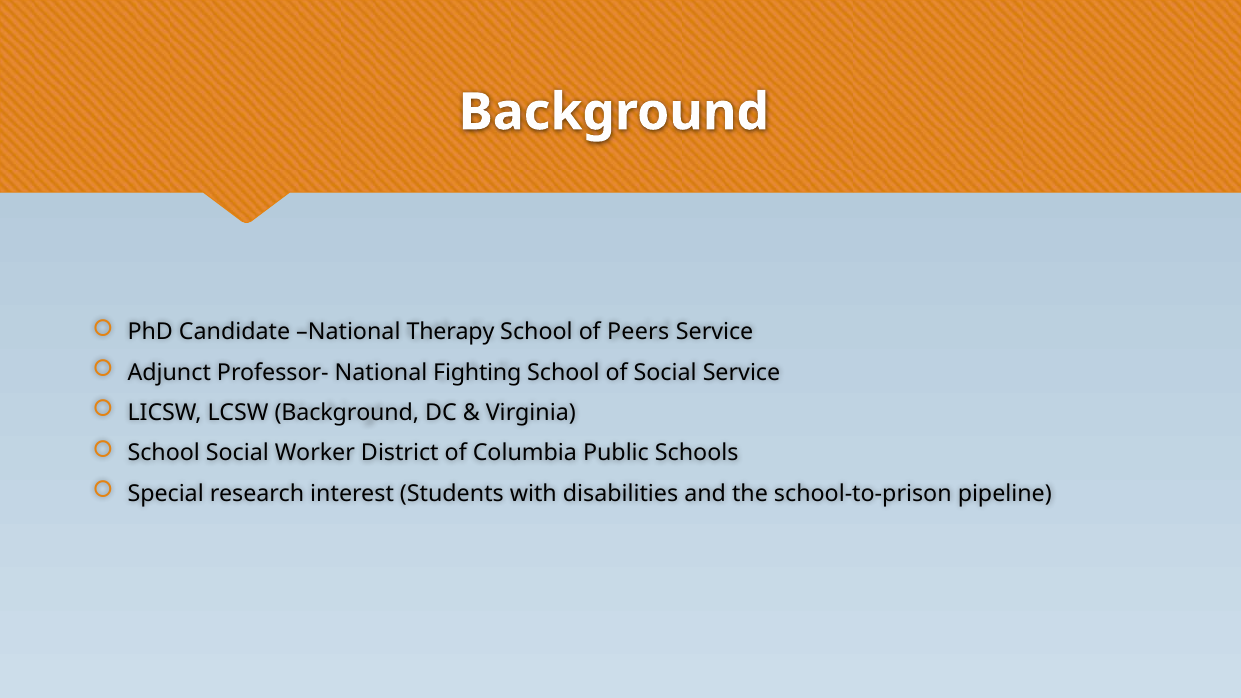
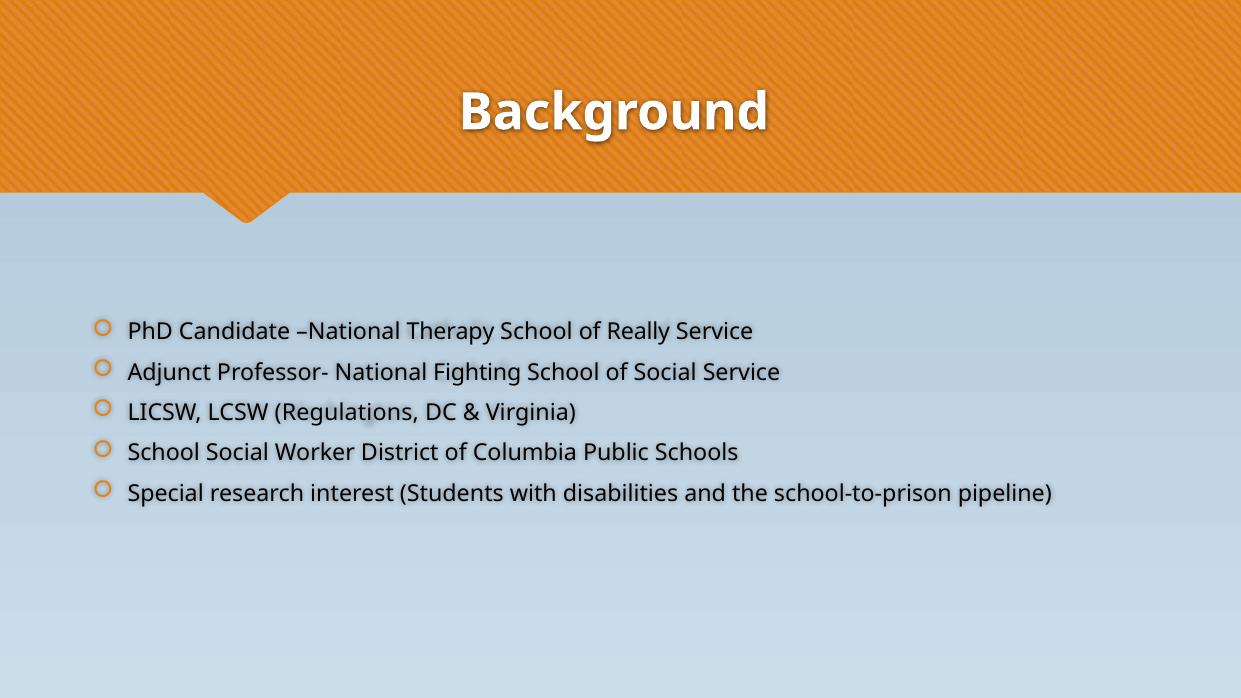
Peers: Peers -> Really (638, 332)
LCSW Background: Background -> Regulations (347, 413)
